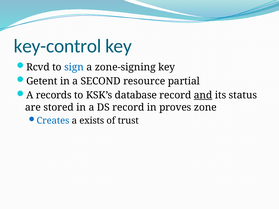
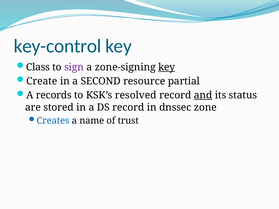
Rcvd: Rcvd -> Class (38, 67)
sign colour: blue -> purple (74, 67)
key underline: none -> present (167, 67)
Getent: Getent -> Create (42, 81)
database: database -> resolved (136, 95)
proves: proves -> dnssec (175, 107)
exists: exists -> name (92, 121)
